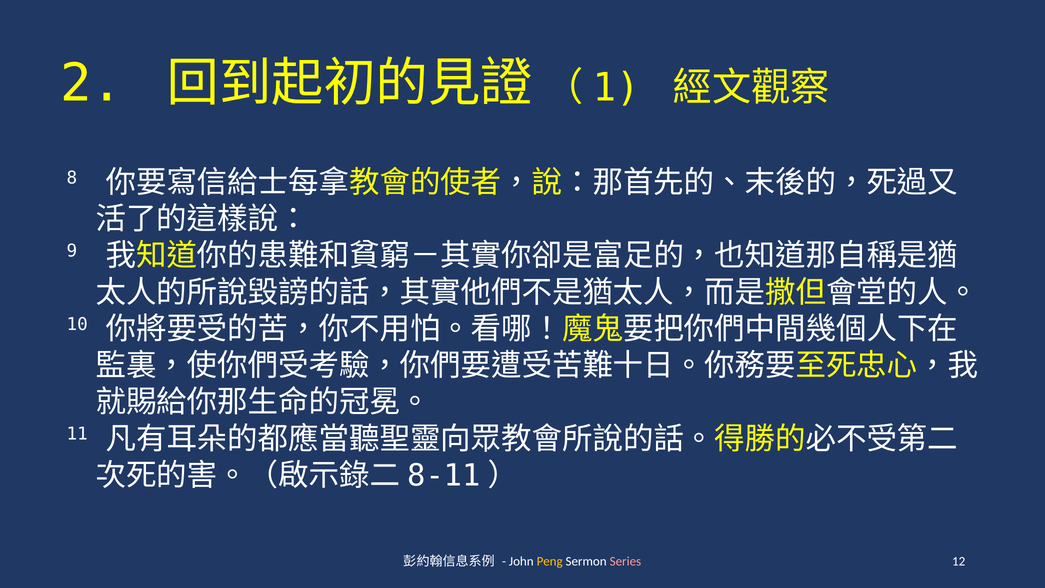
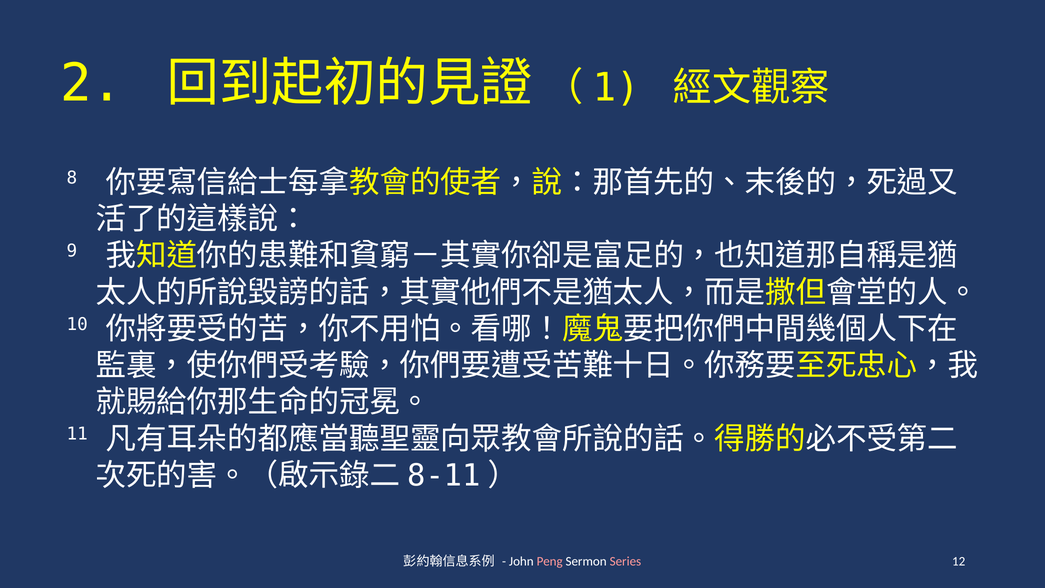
Peng colour: yellow -> pink (550, 561)
